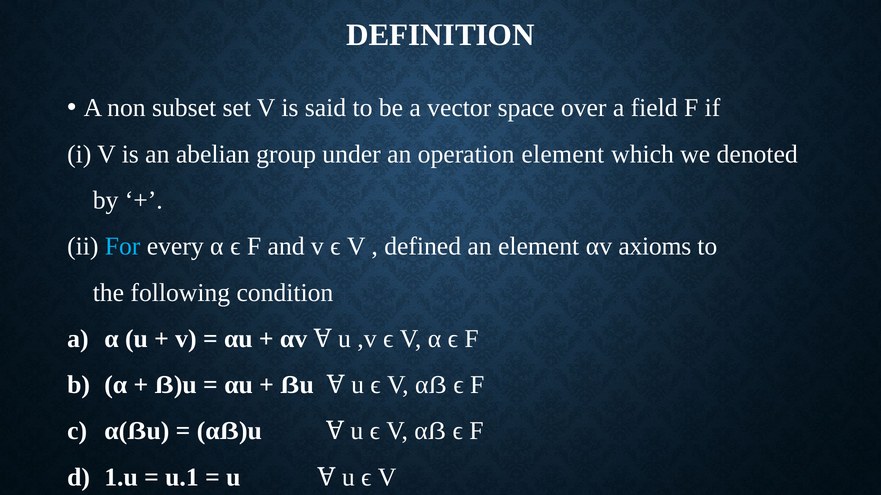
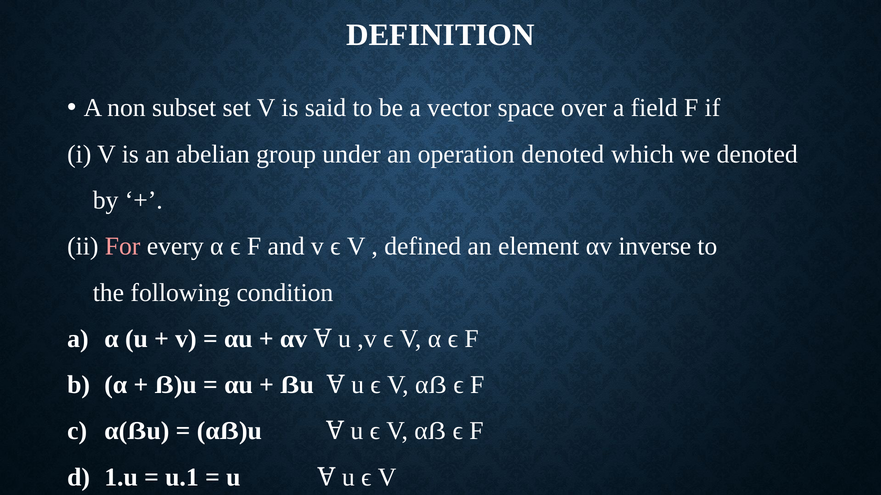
operation element: element -> denoted (563, 154)
For colour: light blue -> pink (123, 247)
axioms: axioms -> inverse (655, 247)
